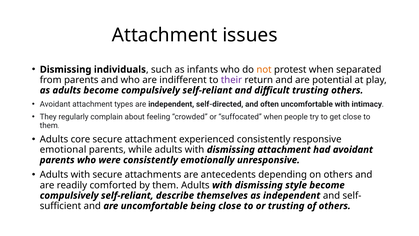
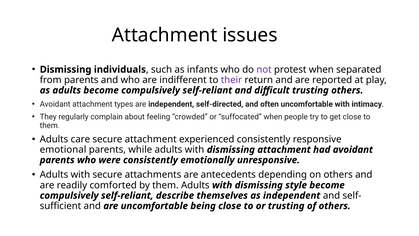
not colour: orange -> purple (264, 69)
potential: potential -> reported (332, 80)
core: core -> care (80, 139)
